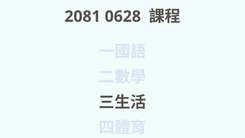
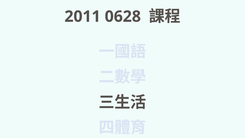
2081: 2081 -> 2011 (83, 17)
